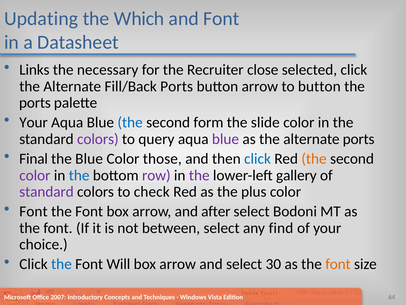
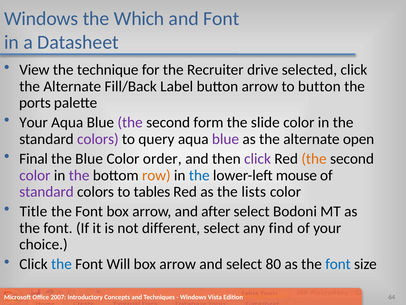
Updating: Updating -> Windows (41, 19)
Links: Links -> View (34, 70)
necessary: necessary -> technique (108, 70)
close: close -> drive (263, 70)
Fill/Back Ports: Ports -> Label (177, 86)
the colour: blue -> purple (130, 122)
alternate ports: ports -> open (359, 139)
those: those -> order (162, 159)
click colour: blue -> purple (258, 159)
the colour: blue -> purple (79, 175)
row colour: purple -> orange (156, 175)
the colour: purple -> blue (199, 175)
gallery: gallery -> mouse (296, 175)
check: check -> tables (152, 191)
plus: plus -> lists (254, 191)
Font: Font -> Title (33, 211)
between: between -> different (171, 228)
30: 30 -> 80 (273, 264)
font colour: orange -> blue (338, 264)
